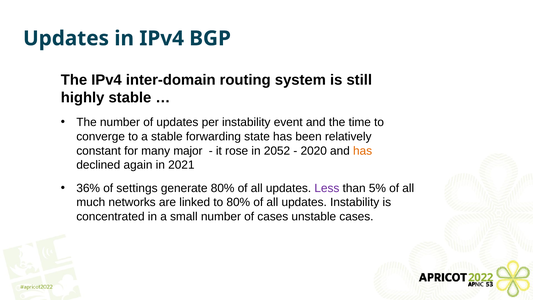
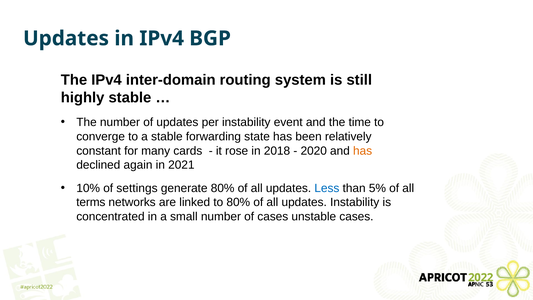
major: major -> cards (188, 151)
2052: 2052 -> 2018 (277, 151)
36%: 36% -> 10% (88, 188)
Less colour: purple -> blue (327, 188)
much: much -> terms (91, 202)
